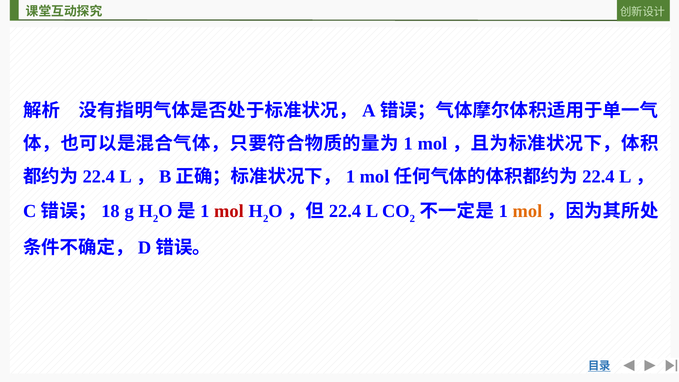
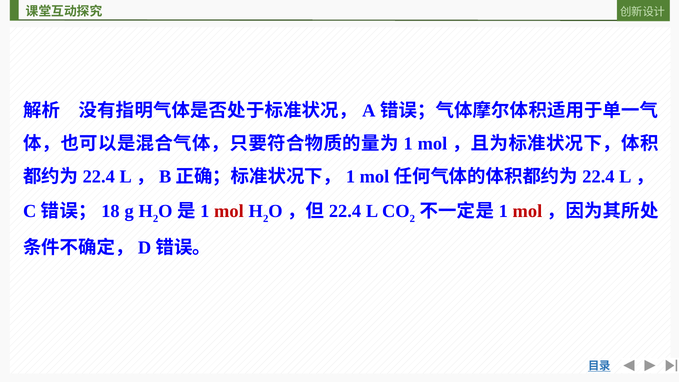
mol colour: orange -> red (527, 211)
